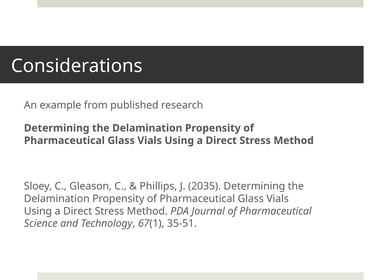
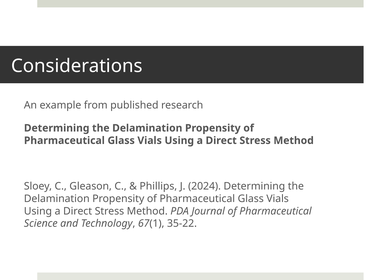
2035: 2035 -> 2024 (205, 186)
35-51: 35-51 -> 35-22 (182, 223)
